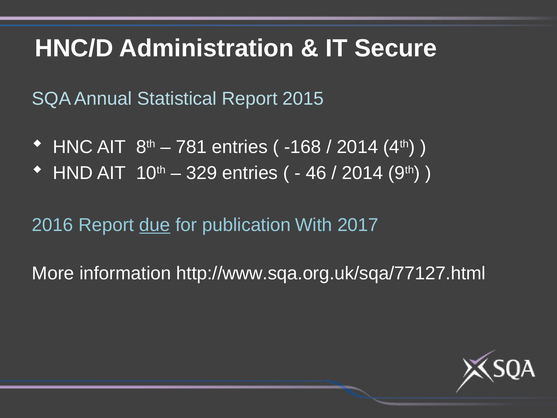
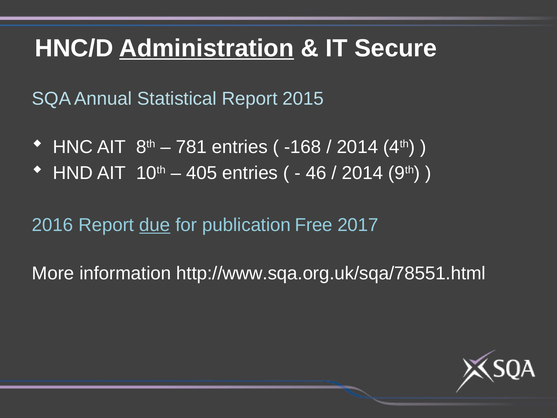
Administration underline: none -> present (207, 48)
329: 329 -> 405 (202, 173)
With: With -> Free (314, 225)
http://www.sqa.org.uk/sqa/77127.html: http://www.sqa.org.uk/sqa/77127.html -> http://www.sqa.org.uk/sqa/78551.html (331, 273)
